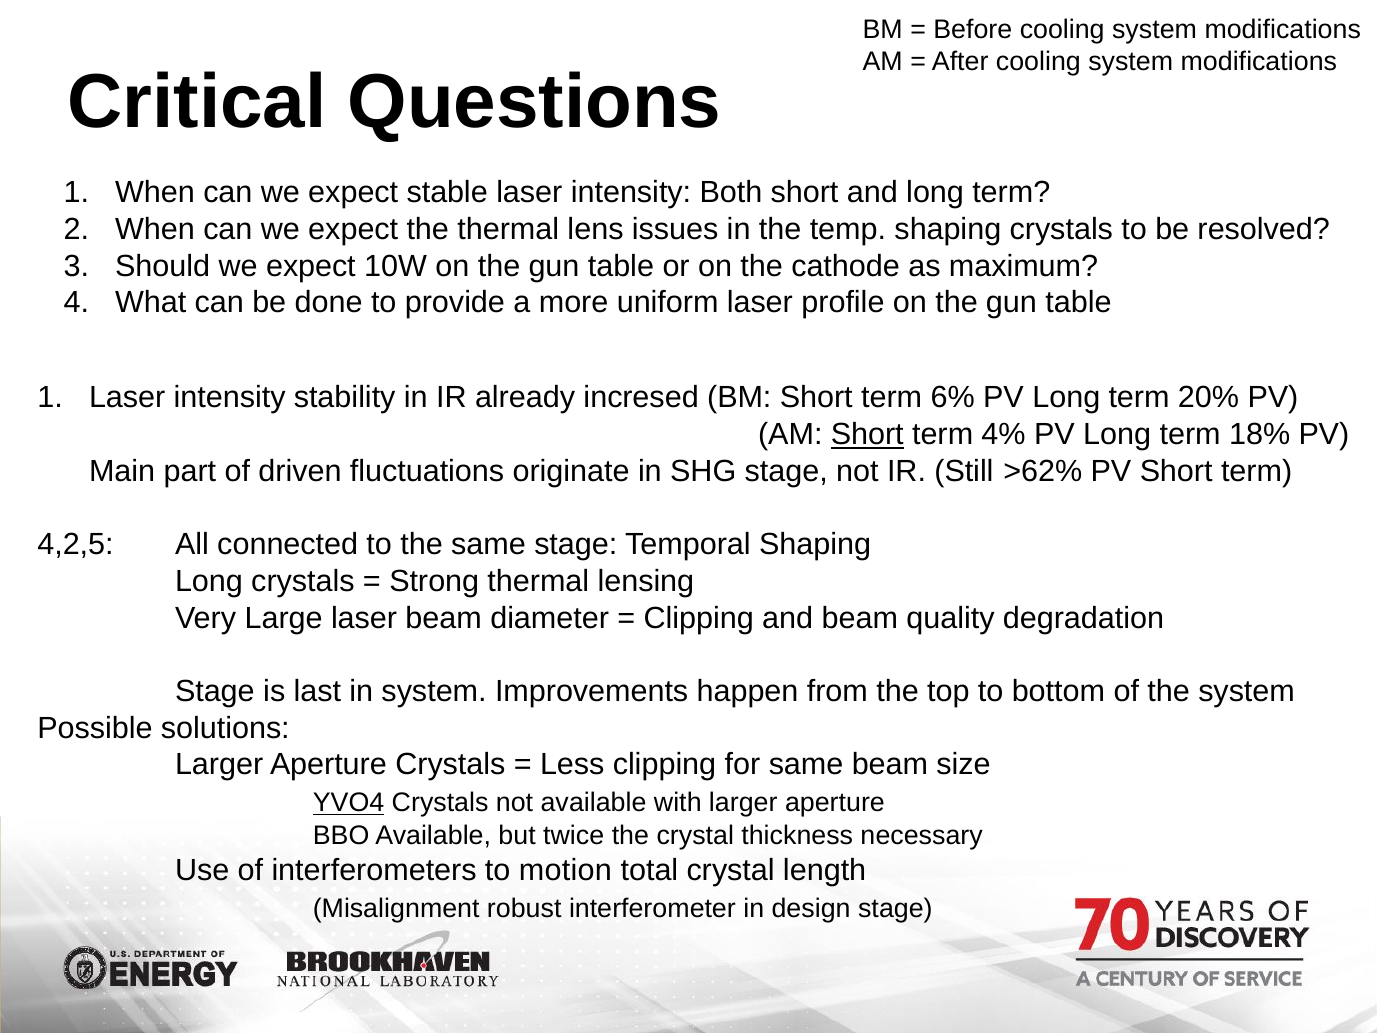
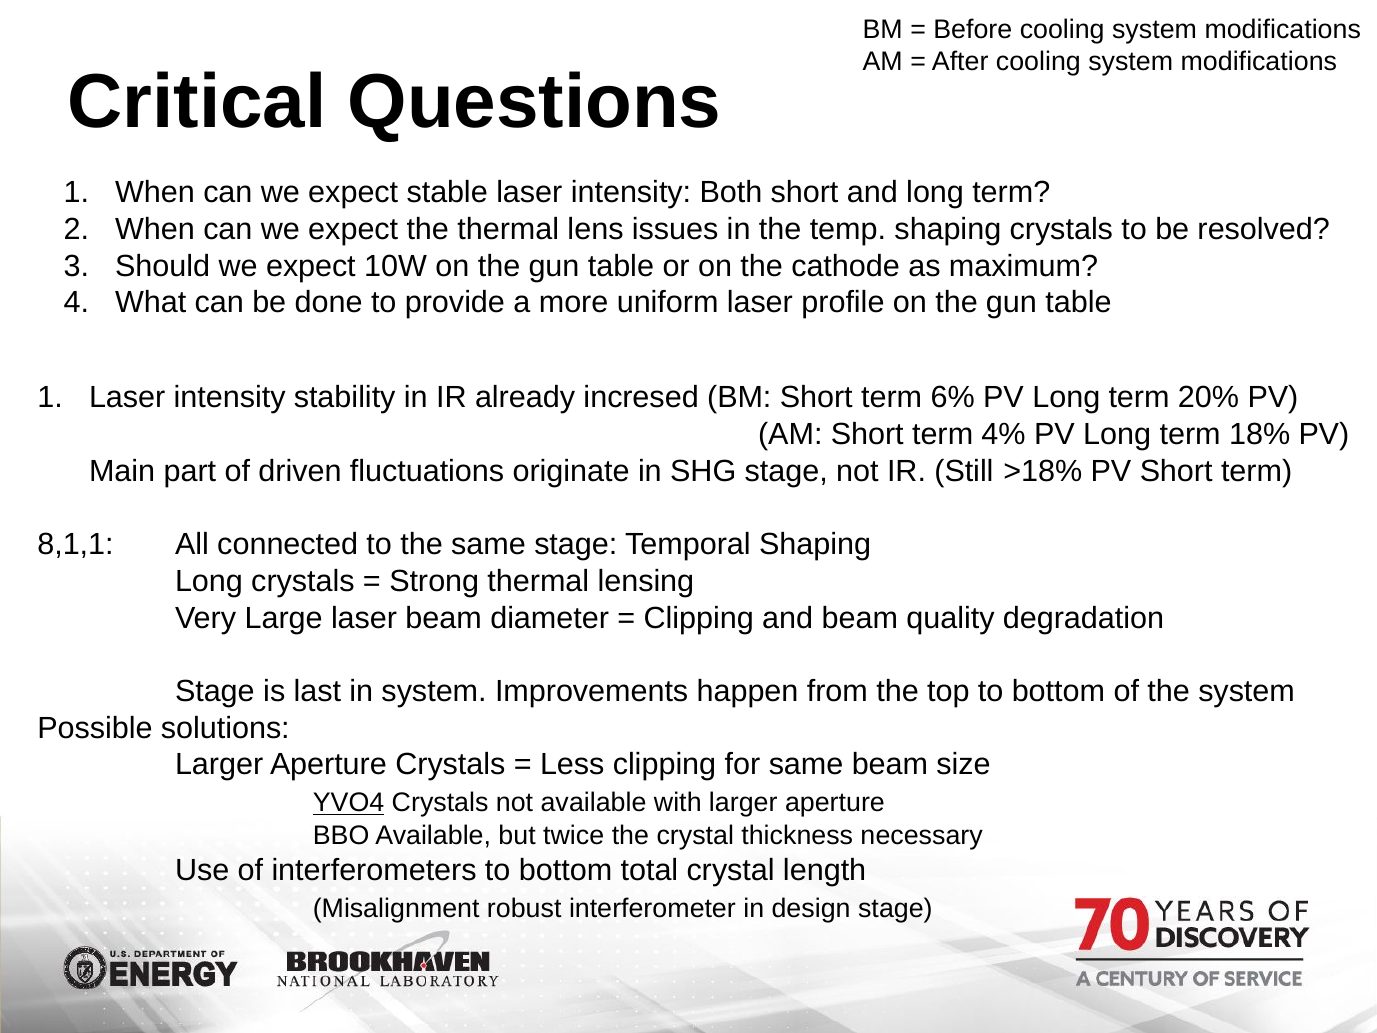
Short underline: present -> none (867, 434)
>62%: >62% -> >18% (1043, 471)
4,2,5: 4,2,5 -> 8,1,1 (75, 545)
interferometers to motion: motion -> bottom (566, 870)
